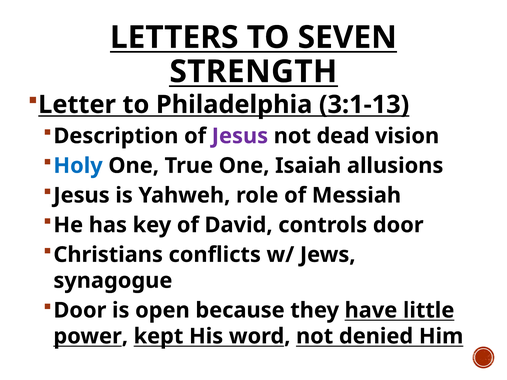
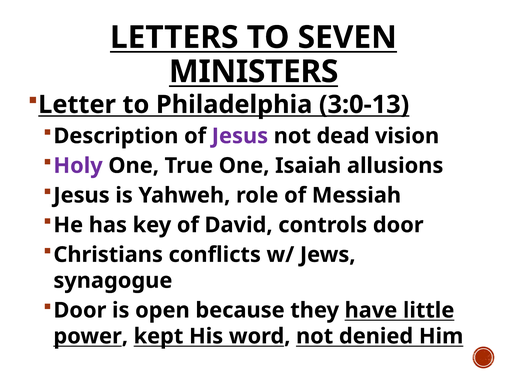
STRENGTH: STRENGTH -> MINISTERS (254, 72)
3:1-13: 3:1-13 -> 3:0-13 (364, 105)
Holy colour: blue -> purple (78, 166)
